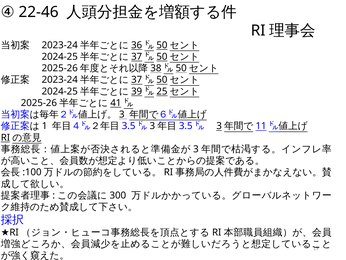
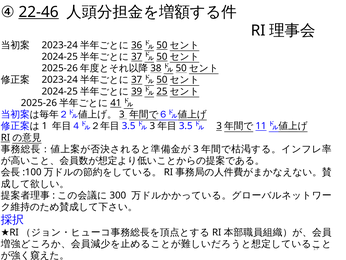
22-46 underline: none -> present (39, 12)
